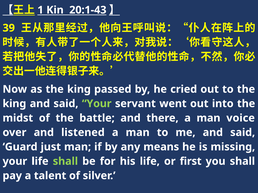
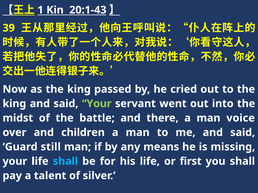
listened: listened -> children (83, 133)
just: just -> still (51, 147)
shall colour: light green -> light blue (65, 162)
